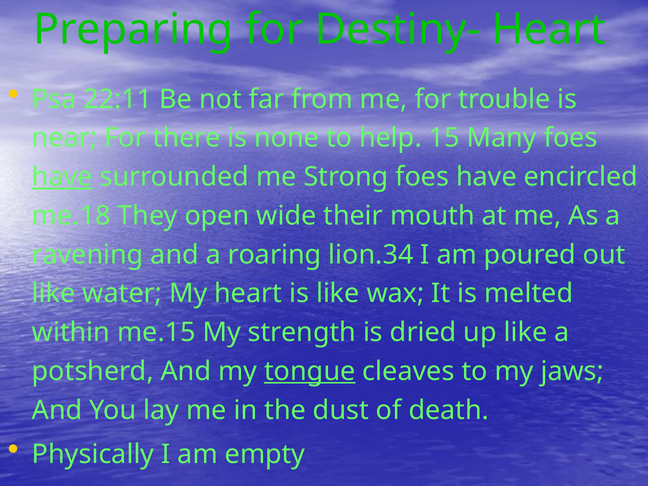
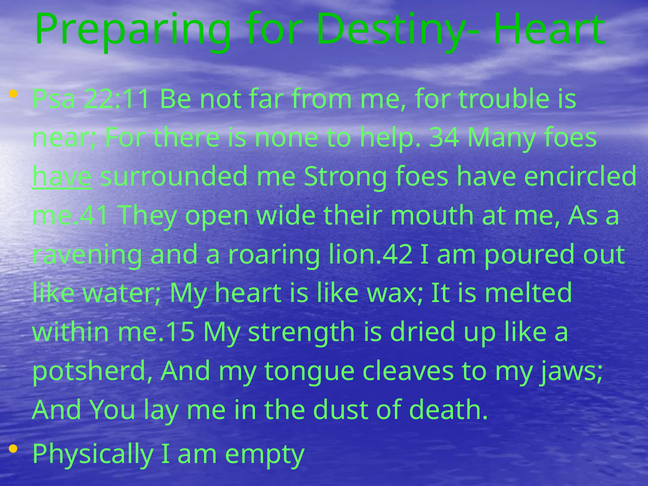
15: 15 -> 34 (444, 138)
me.18: me.18 -> me.41 (71, 216)
lion.34: lion.34 -> lion.42 (371, 255)
tongue underline: present -> none (310, 371)
